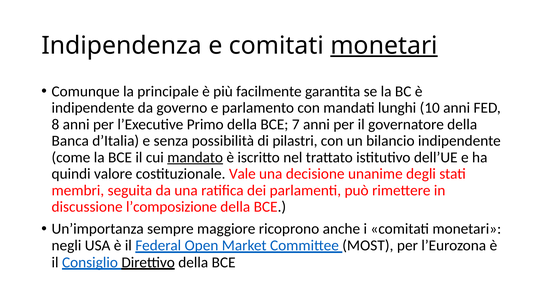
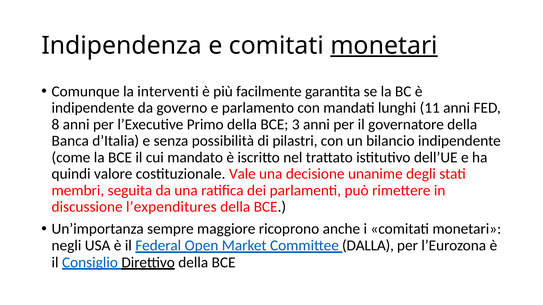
principale: principale -> interventi (168, 92)
10: 10 -> 11 (430, 108)
7: 7 -> 3 (296, 125)
mandato underline: present -> none (195, 158)
l’composizione: l’composizione -> l’expenditures (171, 207)
MOST: MOST -> DALLA (368, 246)
